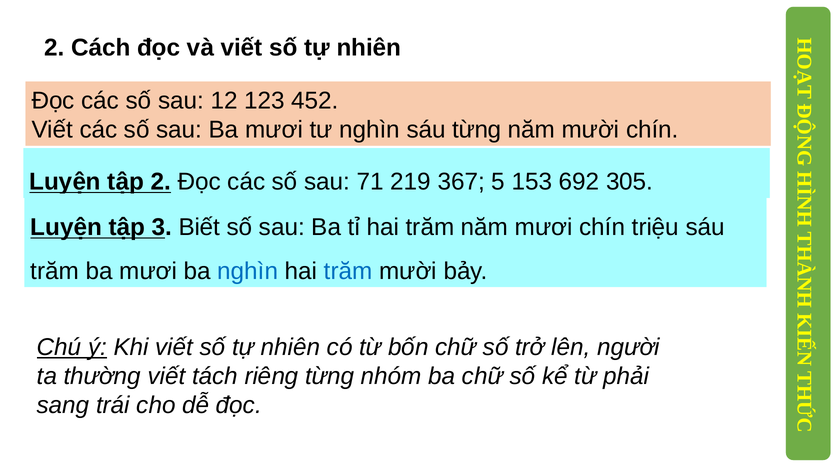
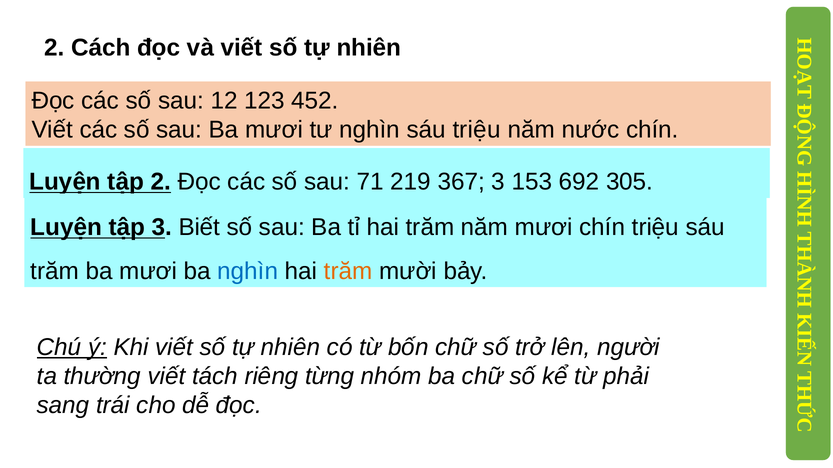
sáu từng: từng -> triệu (477, 130)
năm mười: mười -> nước (590, 130)
367 5: 5 -> 3 (498, 182)
trăm colour: blue -> orange (348, 271)
